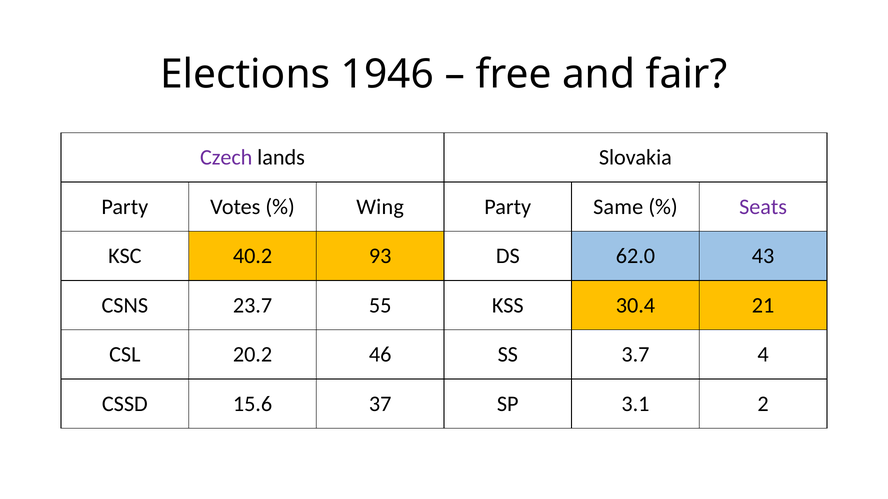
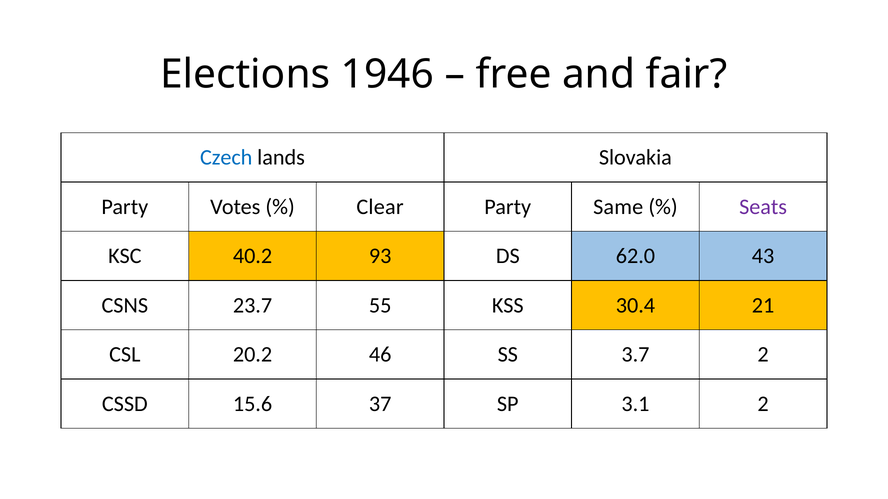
Czech colour: purple -> blue (226, 158)
Wing: Wing -> Clear (380, 207)
3.7 4: 4 -> 2 (763, 355)
